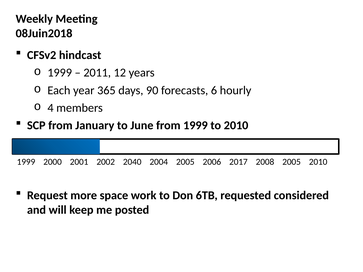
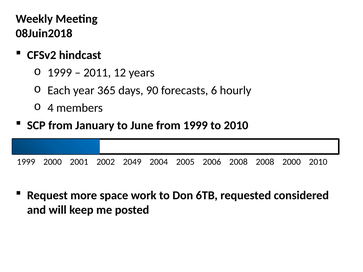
2040: 2040 -> 2049 (132, 162)
2006 2017: 2017 -> 2008 (238, 162)
2008 2005: 2005 -> 2000 (292, 162)
